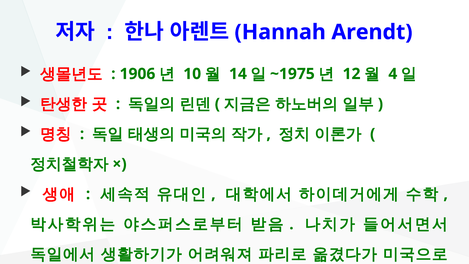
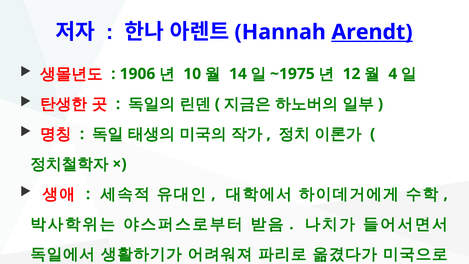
Arendt underline: none -> present (372, 32)
